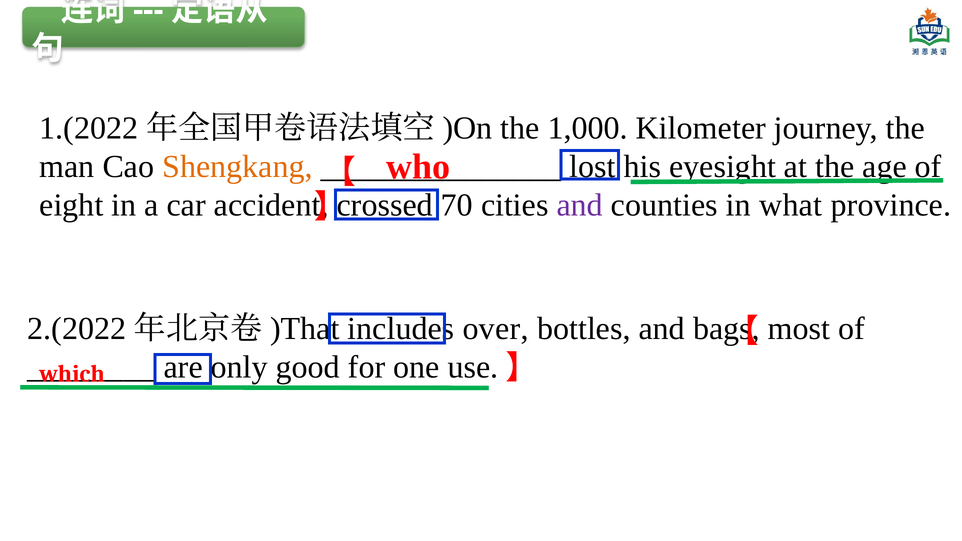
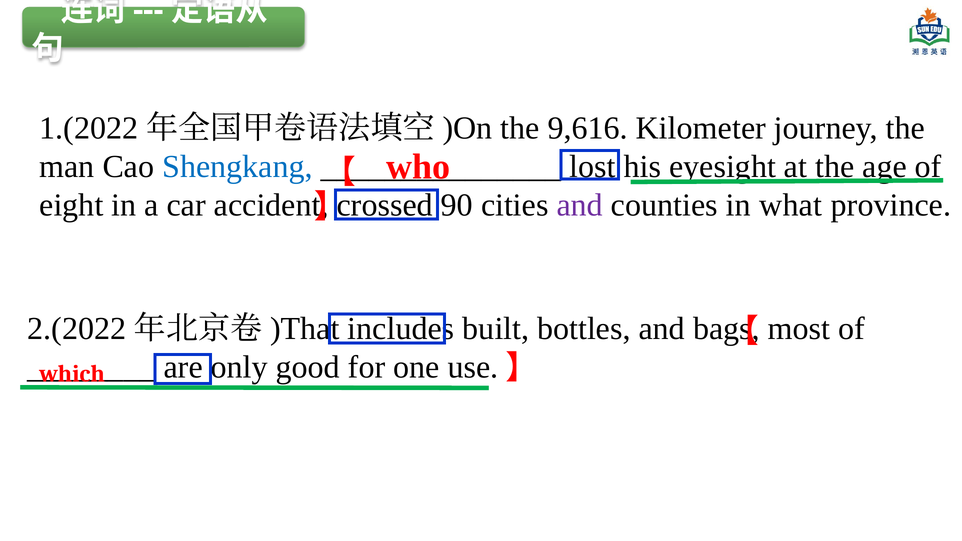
1,000: 1,000 -> 9,616 (588, 128)
Shengkang colour: orange -> blue (237, 166)
70: 70 -> 90 (457, 205)
over: over -> built (496, 329)
